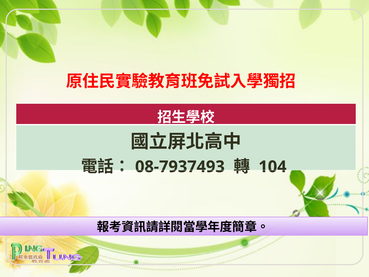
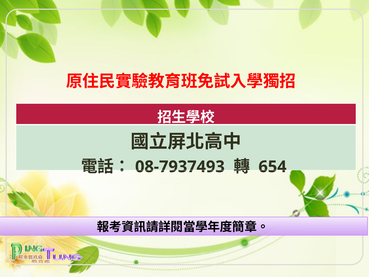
104: 104 -> 654 (272, 167)
